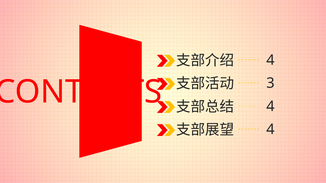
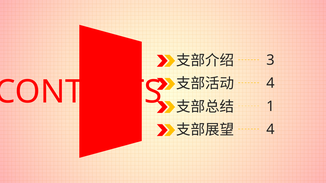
4: 4 -> 3 (271, 60)
3: 3 -> 4 (271, 83)
4: 4 -> 1 (271, 106)
